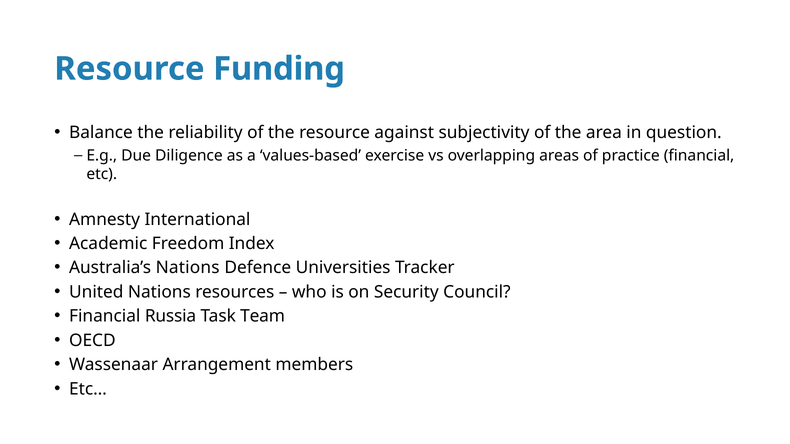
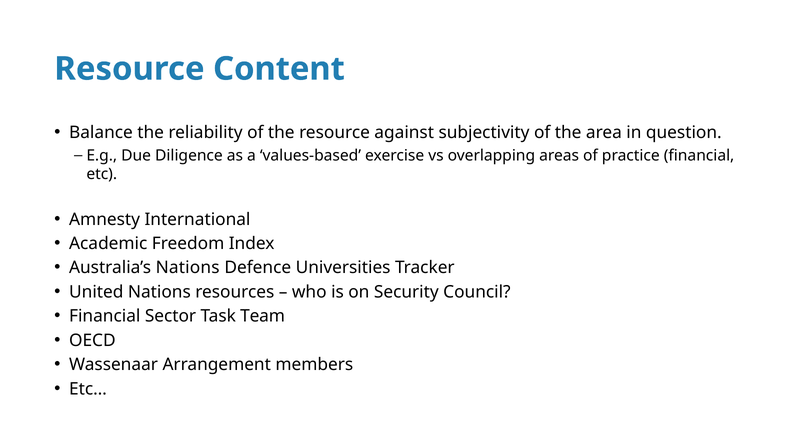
Funding: Funding -> Content (279, 69)
Russia: Russia -> Sector (170, 316)
